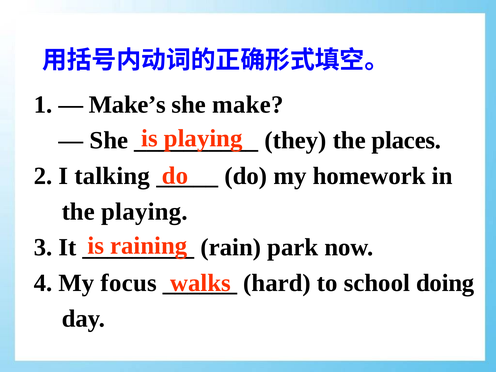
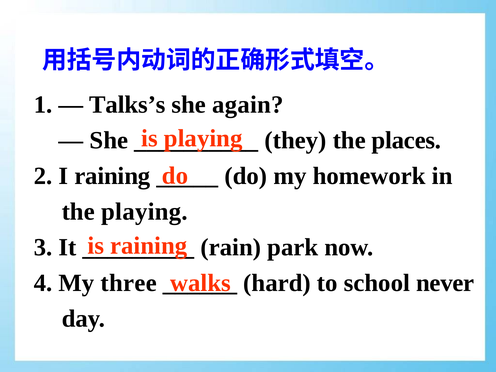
Make’s: Make’s -> Talks’s (127, 105)
make: make -> again (248, 105)
I talking: talking -> raining (112, 176)
focus: focus -> three (129, 283)
doing: doing -> never (445, 283)
